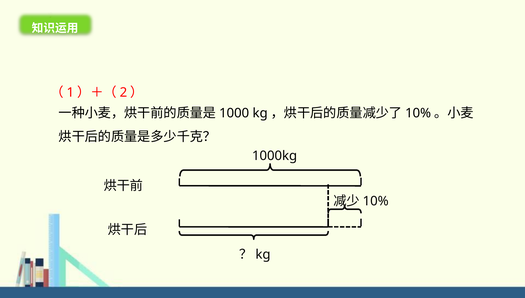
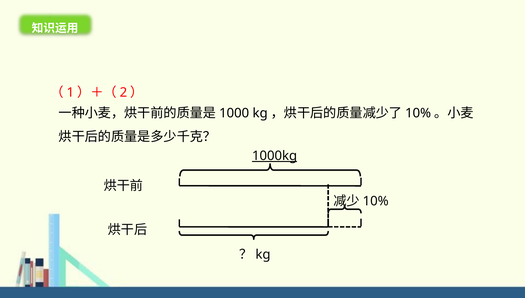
1000kg underline: none -> present (275, 156)
